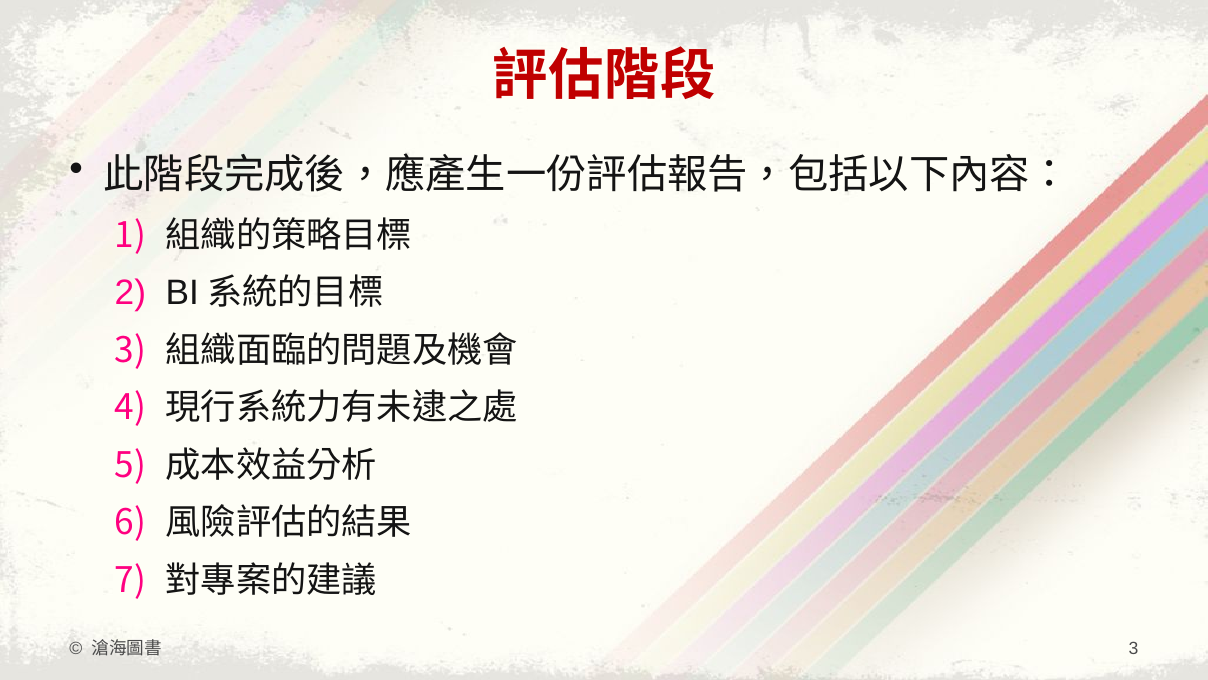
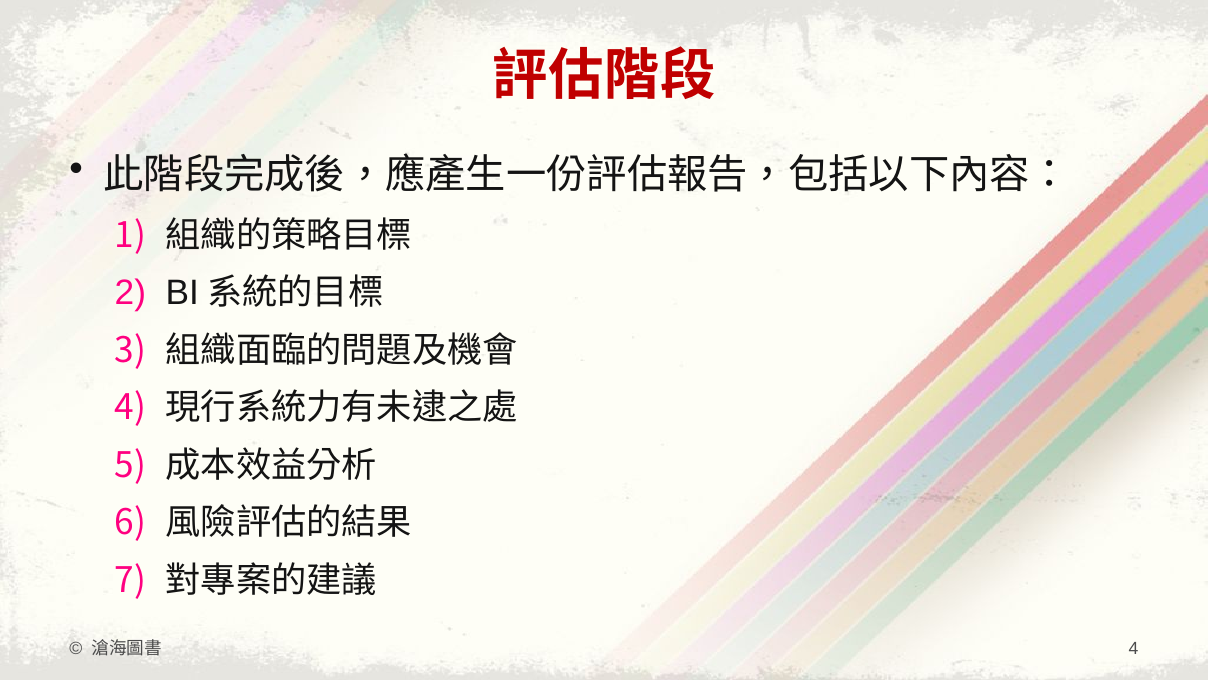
3: 3 -> 4 (1134, 648)
